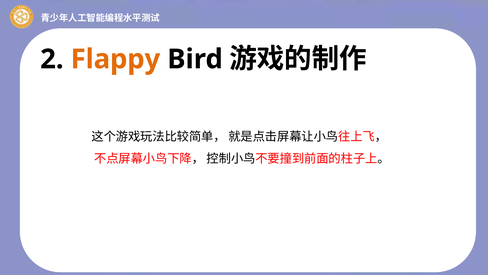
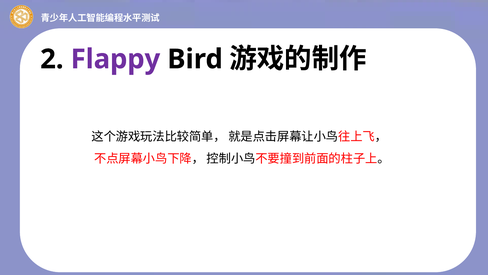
Flappy colour: orange -> purple (115, 59)
